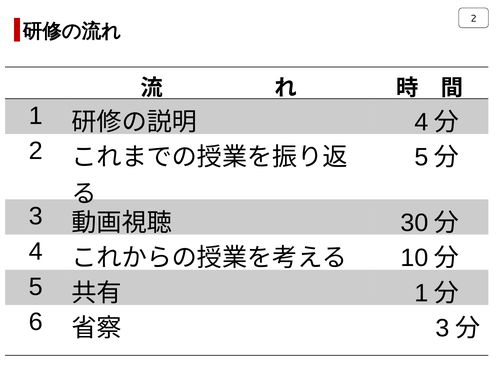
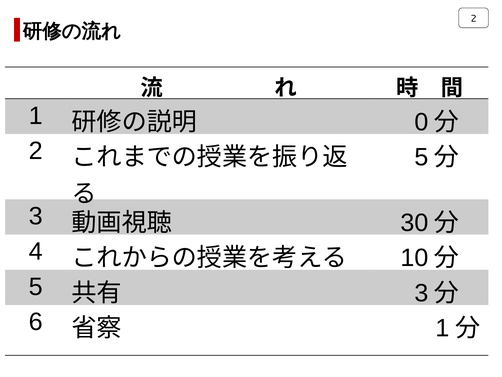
4: 4 -> 0 (421, 122)
1: 1 -> 3 (421, 293)
3: 3 -> 1 (443, 328)
